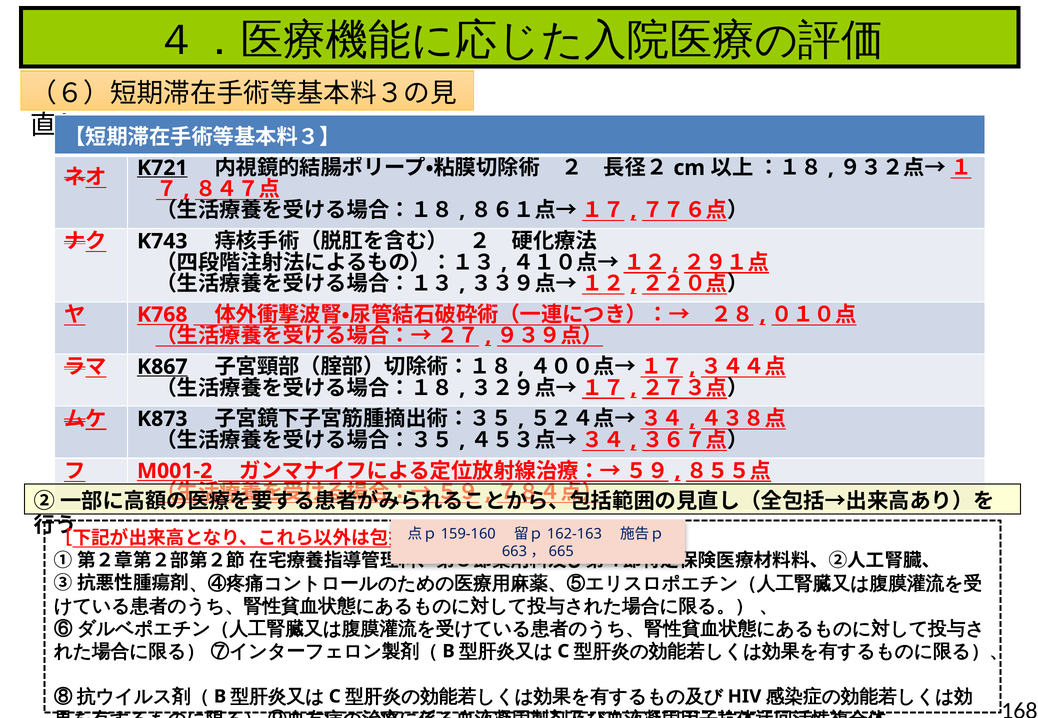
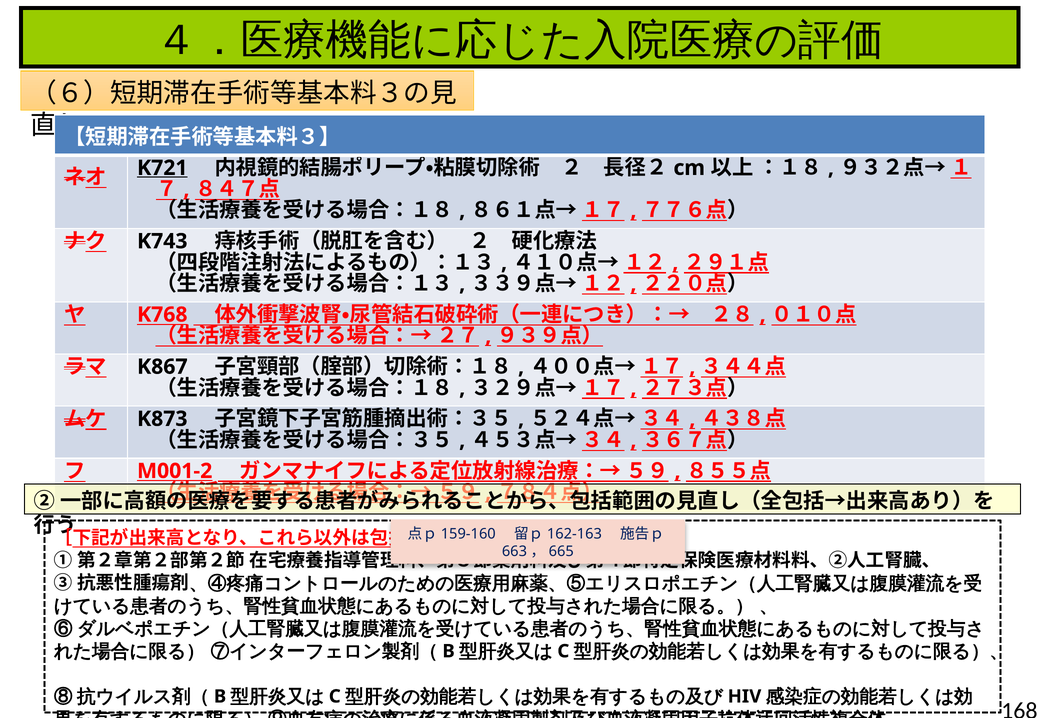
K867 underline: present -> none (162, 367)
